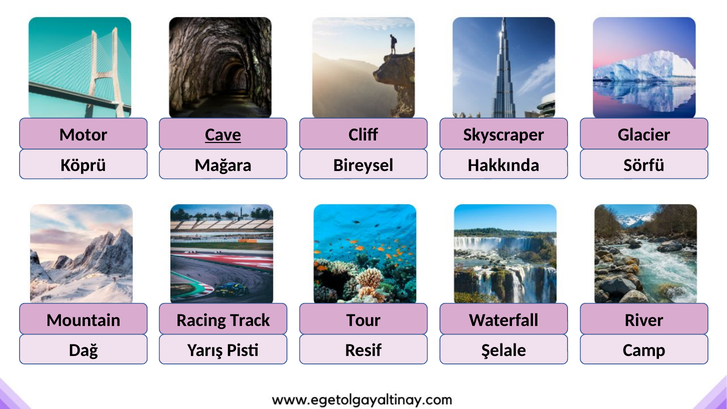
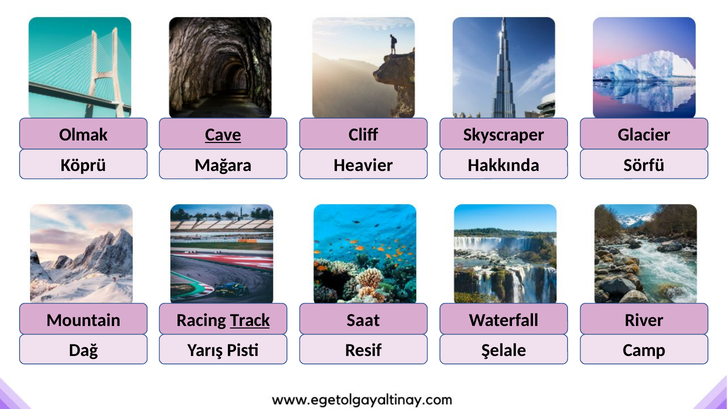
Motor: Motor -> Olmak (83, 135)
Bireysel: Bireysel -> Heavier (363, 165)
Track underline: none -> present (250, 320)
Tour: Tour -> Saat (363, 320)
